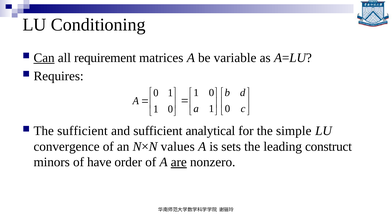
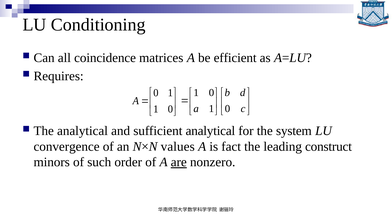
Can underline: present -> none (44, 58)
requirement: requirement -> coincidence (105, 58)
variable: variable -> efficient (235, 58)
The sufficient: sufficient -> analytical (83, 131)
simple: simple -> system (294, 131)
sets: sets -> fact (231, 147)
have: have -> such (99, 163)
